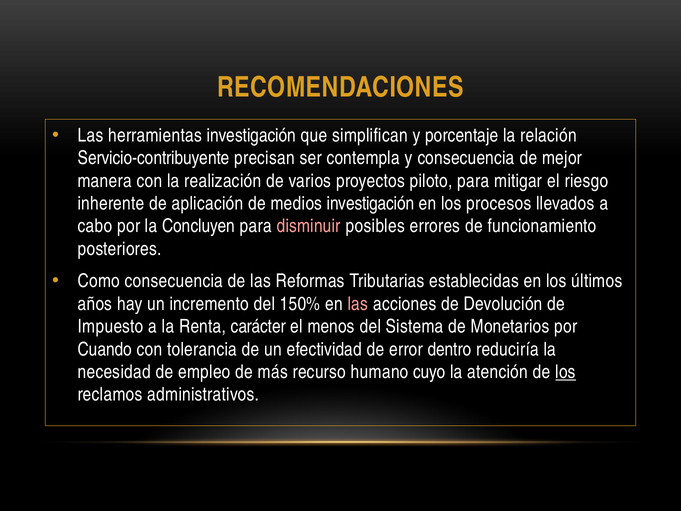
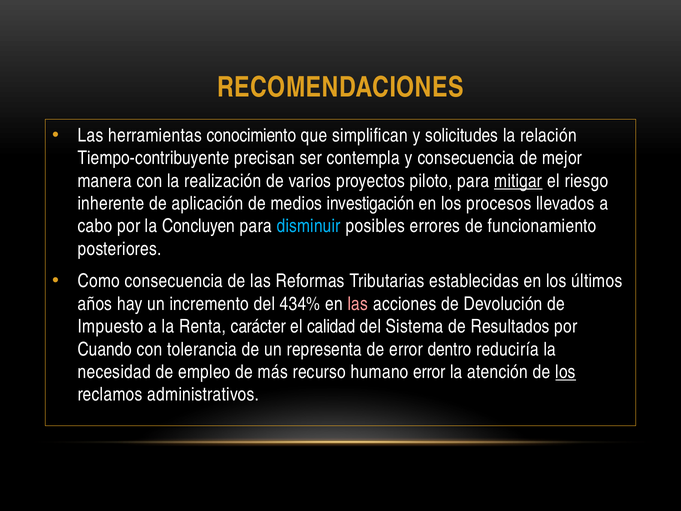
herramientas investigación: investigación -> conocimiento (251, 135)
porcentaje: porcentaje -> solicitudes (462, 135)
Servicio-contribuyente: Servicio-contribuyente -> Tiempo-contribuyente (153, 158)
mitigar underline: none -> present (518, 181)
disminuir colour: pink -> light blue (309, 226)
150%: 150% -> 434% (300, 304)
menos: menos -> calidad (331, 326)
Monetarios: Monetarios -> Resultados (510, 326)
efectividad: efectividad -> representa (324, 349)
humano cuyo: cuyo -> error (429, 372)
